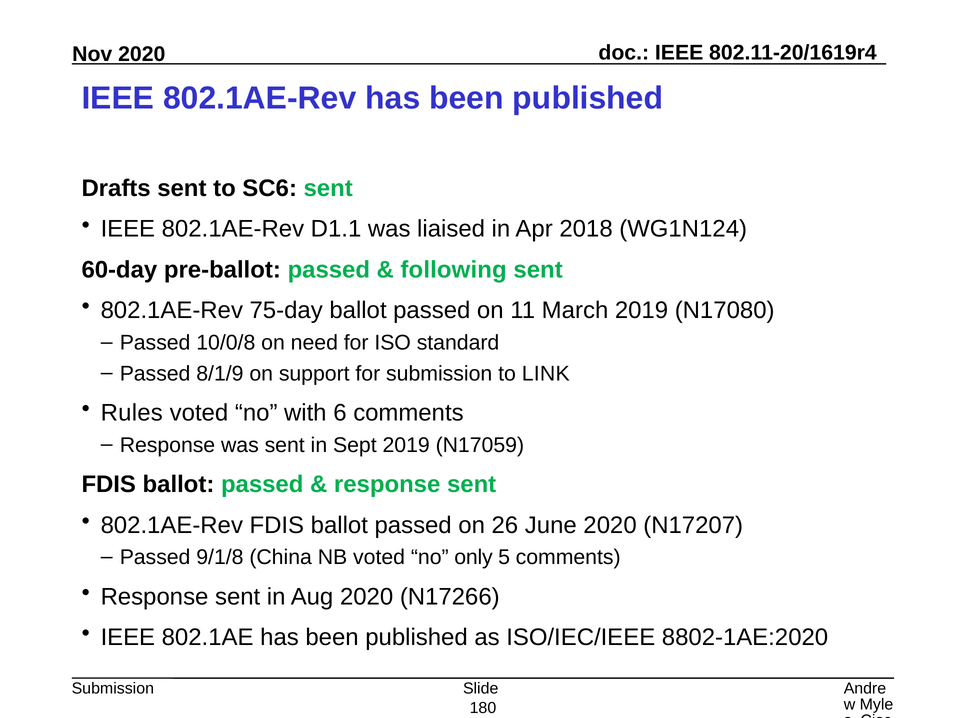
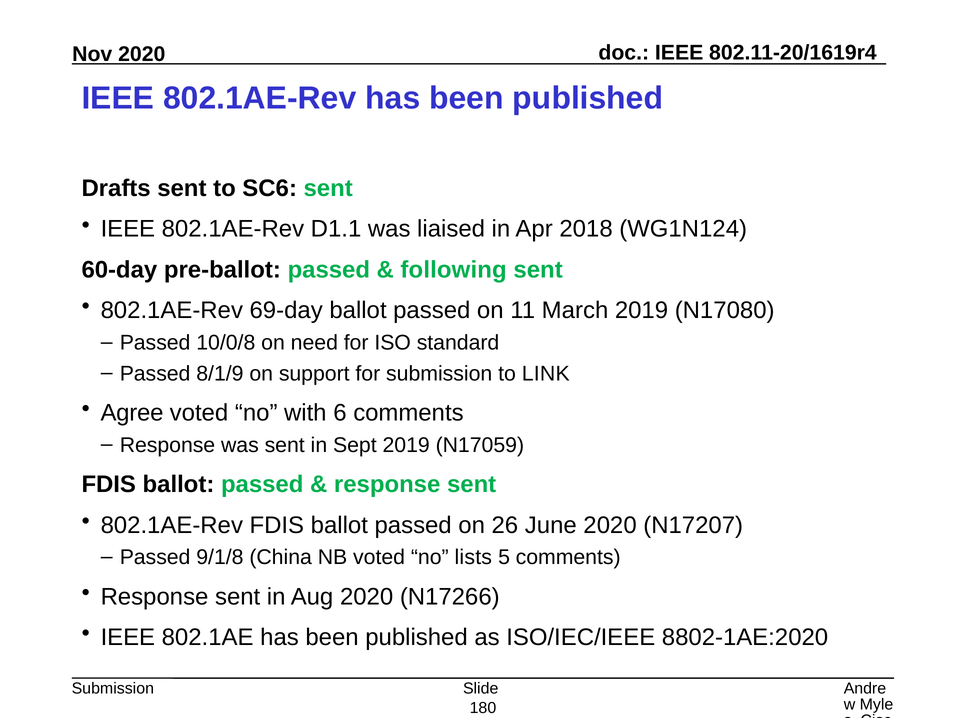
75-day: 75-day -> 69-day (286, 311)
Rules: Rules -> Agree (132, 413)
only: only -> lists (473, 558)
